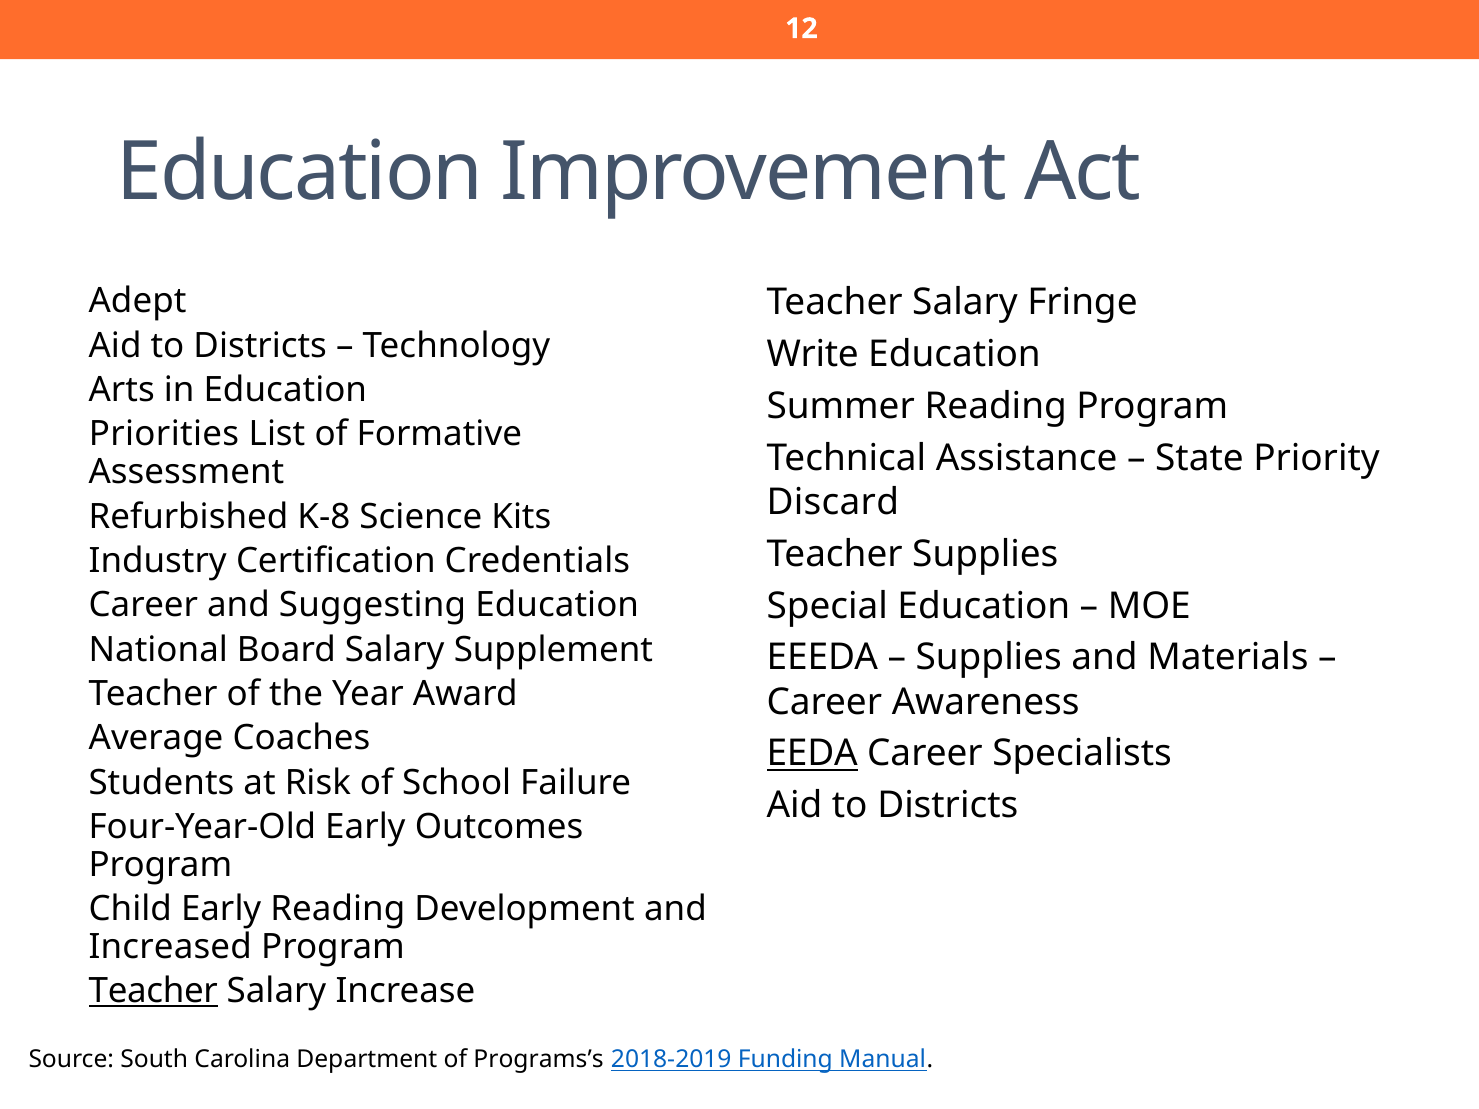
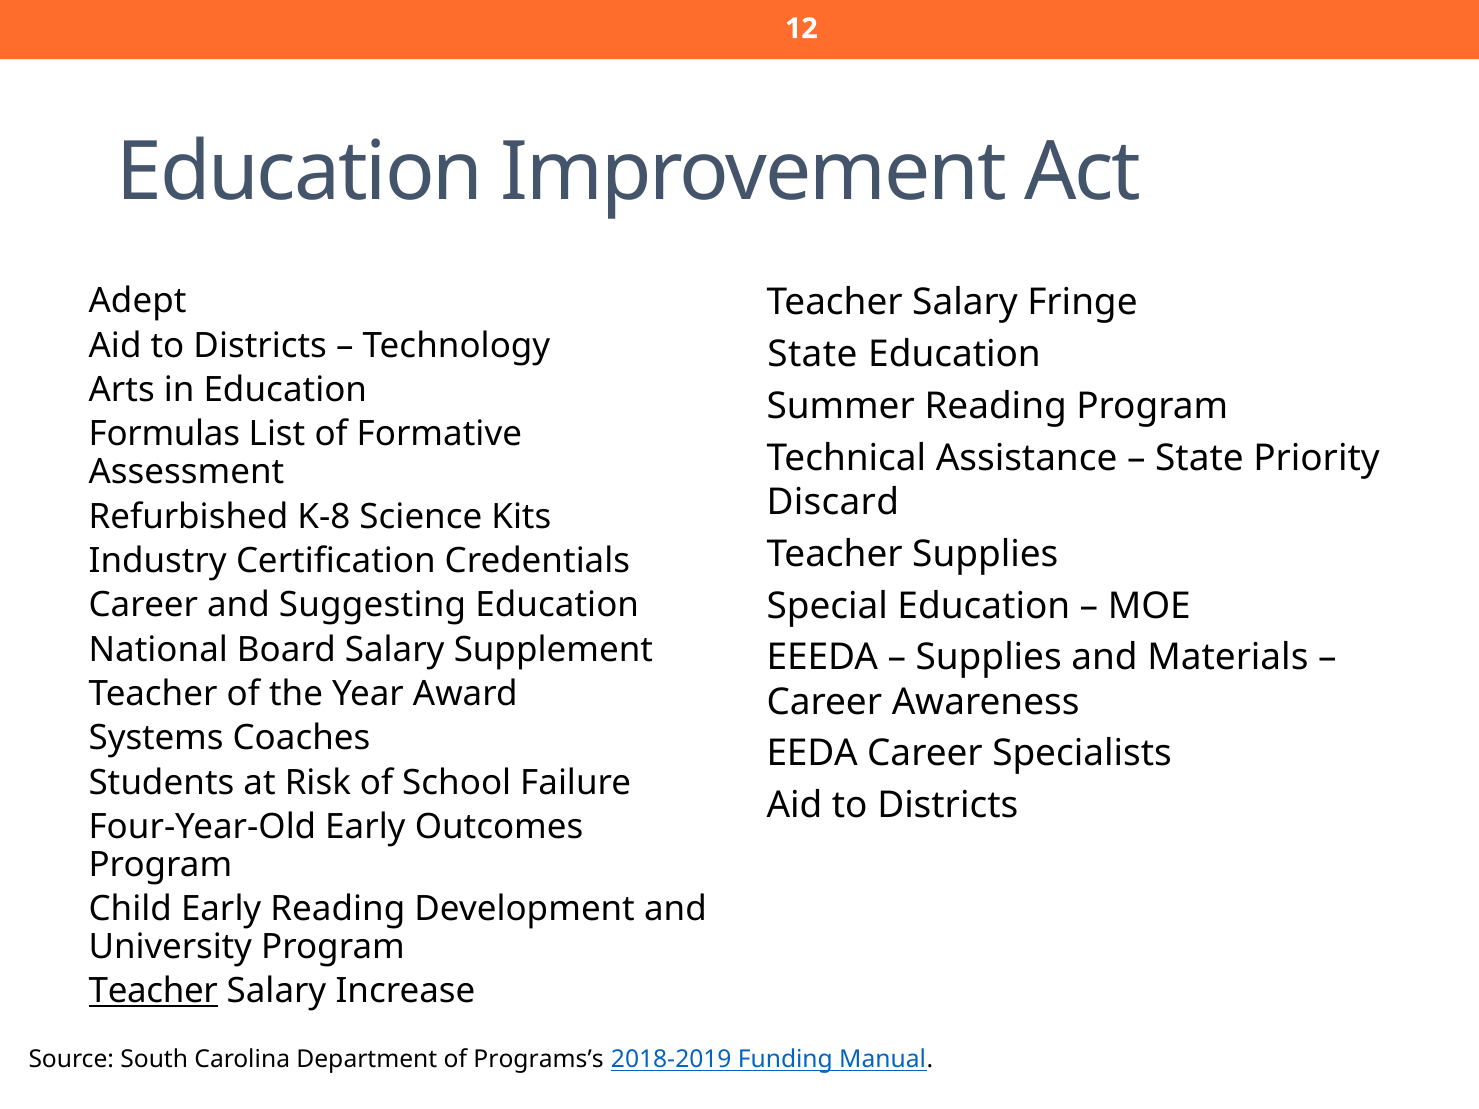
Write: Write -> State (812, 355)
Priorities: Priorities -> Formulas (164, 435)
Average: Average -> Systems (156, 739)
EEDA underline: present -> none (812, 754)
Increased: Increased -> University (170, 947)
